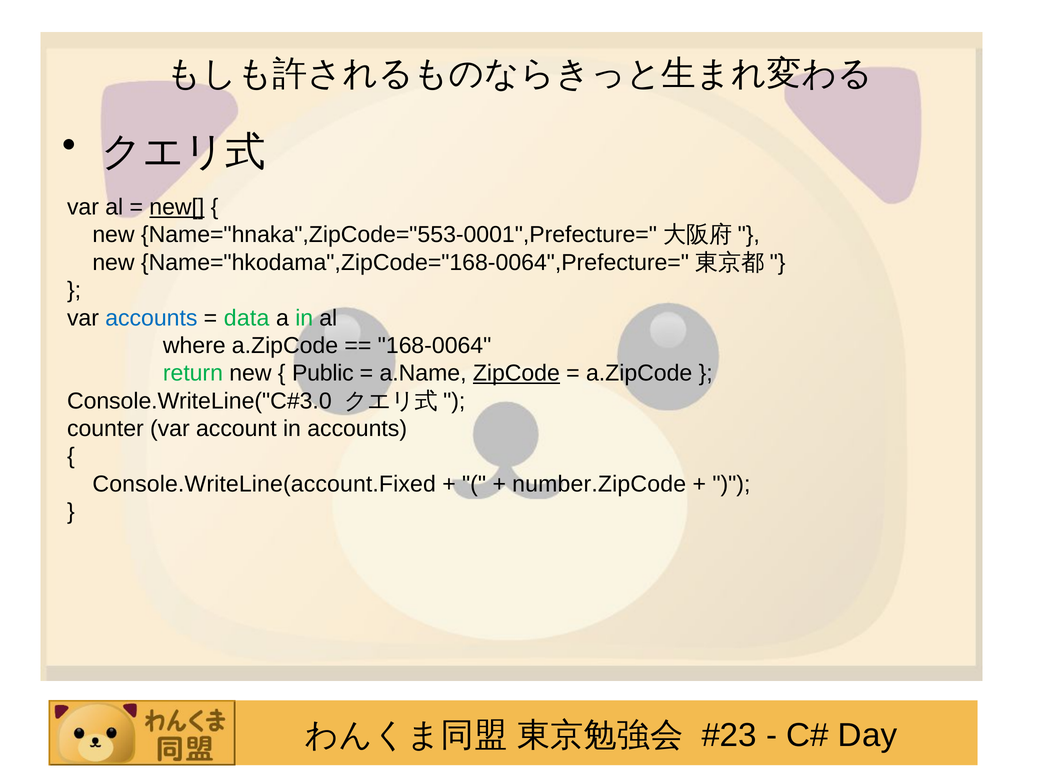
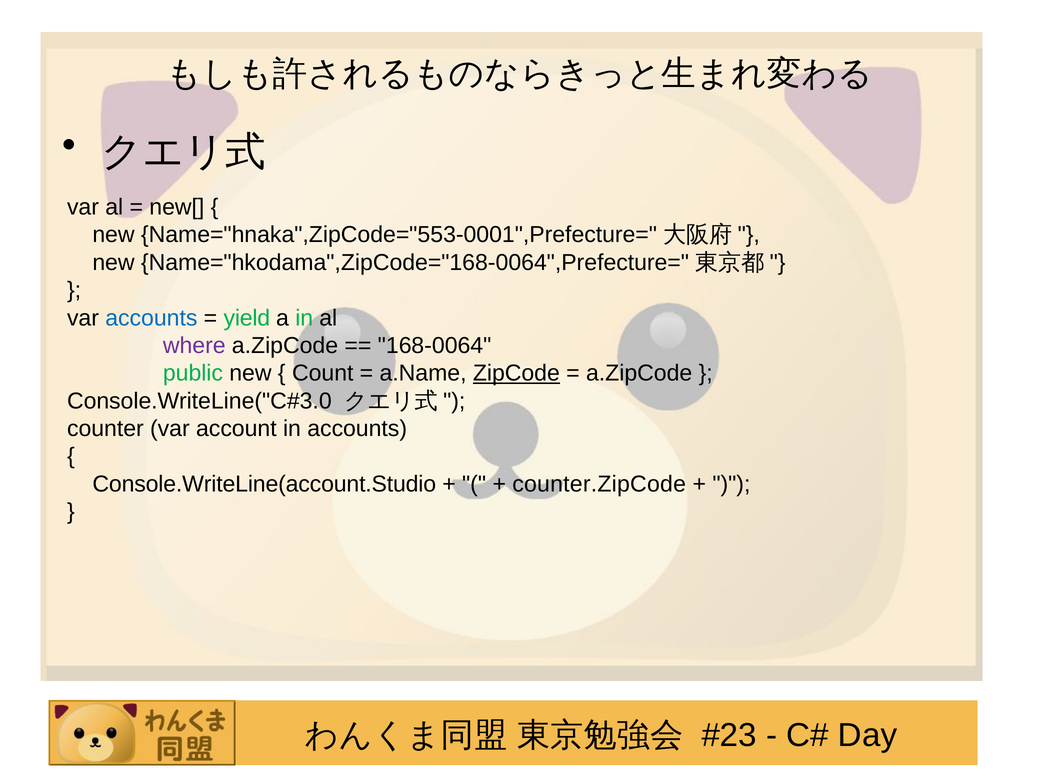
new[ underline: present -> none (177, 207)
data: data -> yield (247, 318)
where colour: black -> purple (194, 346)
return: return -> public (193, 373)
Public: Public -> Count (323, 373)
Console.WriteLine(account.Fixed: Console.WriteLine(account.Fixed -> Console.WriteLine(account.Studio (264, 484)
number.ZipCode: number.ZipCode -> counter.ZipCode (599, 484)
